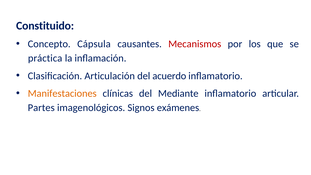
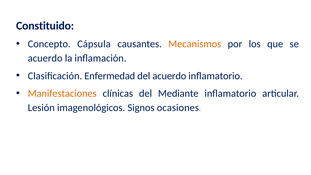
Mecanismos colour: red -> orange (195, 44)
práctica: práctica -> acuerdo (45, 58)
Articulación: Articulación -> Enfermedad (110, 76)
Partes: Partes -> Lesión (41, 108)
exámenes: exámenes -> ocasiones (178, 108)
